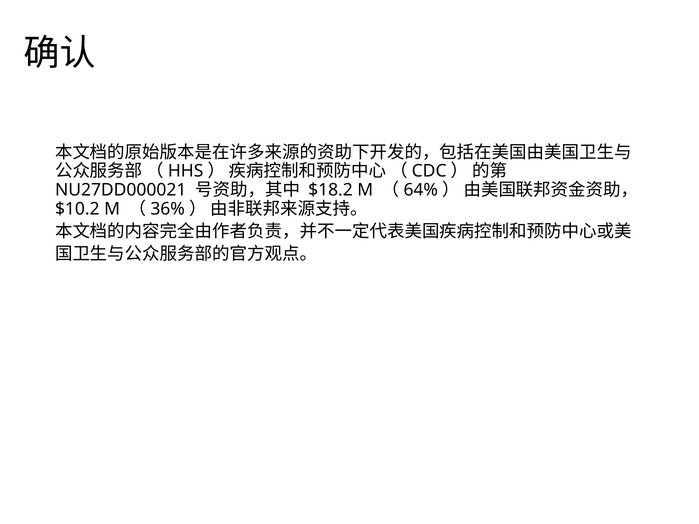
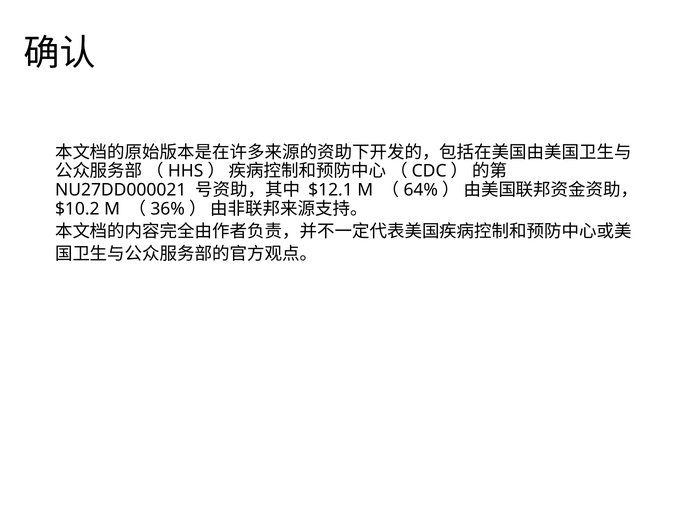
$18.2: $18.2 -> $12.1 (330, 190)
